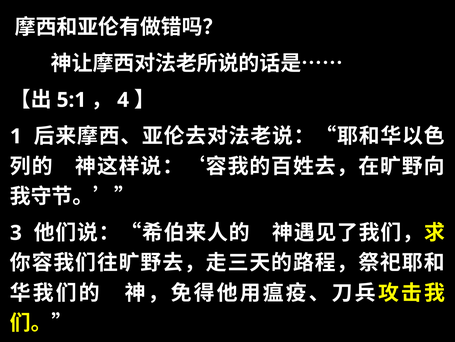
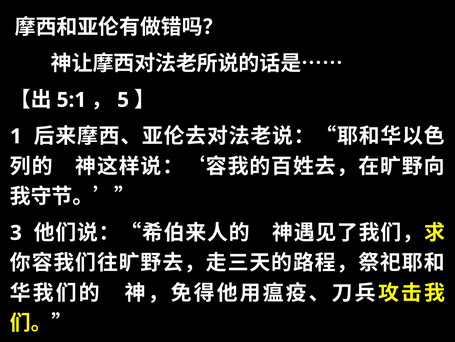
4: 4 -> 5 (123, 100)
